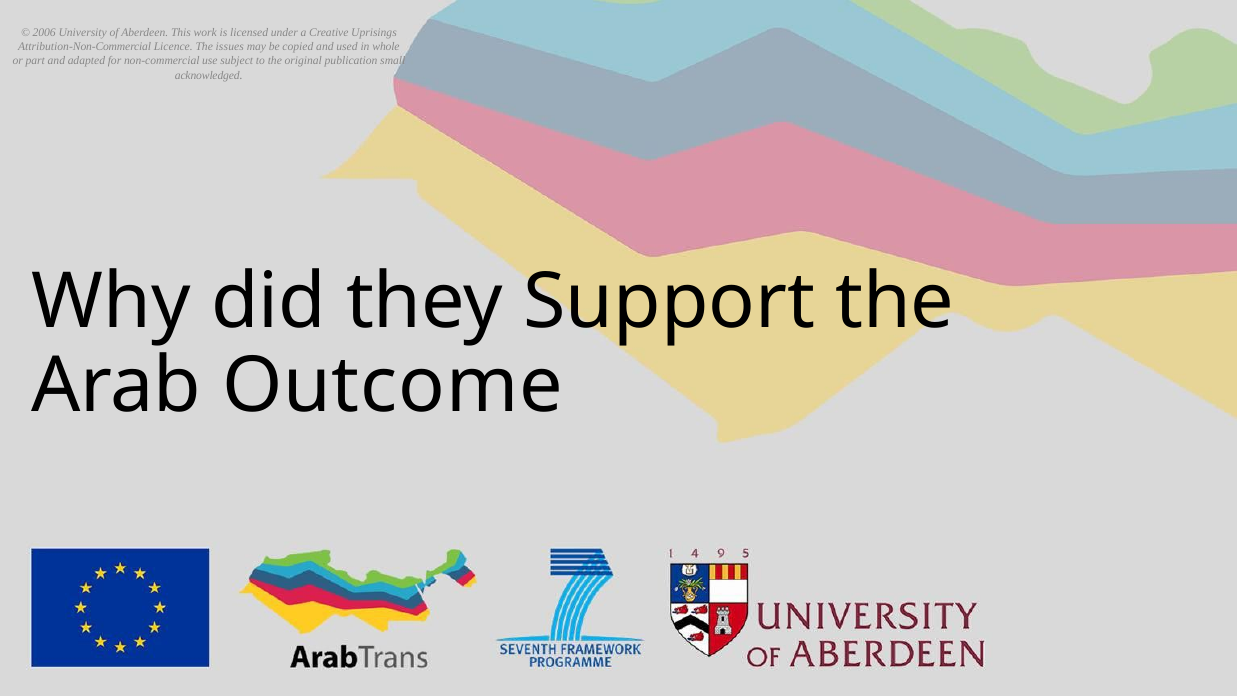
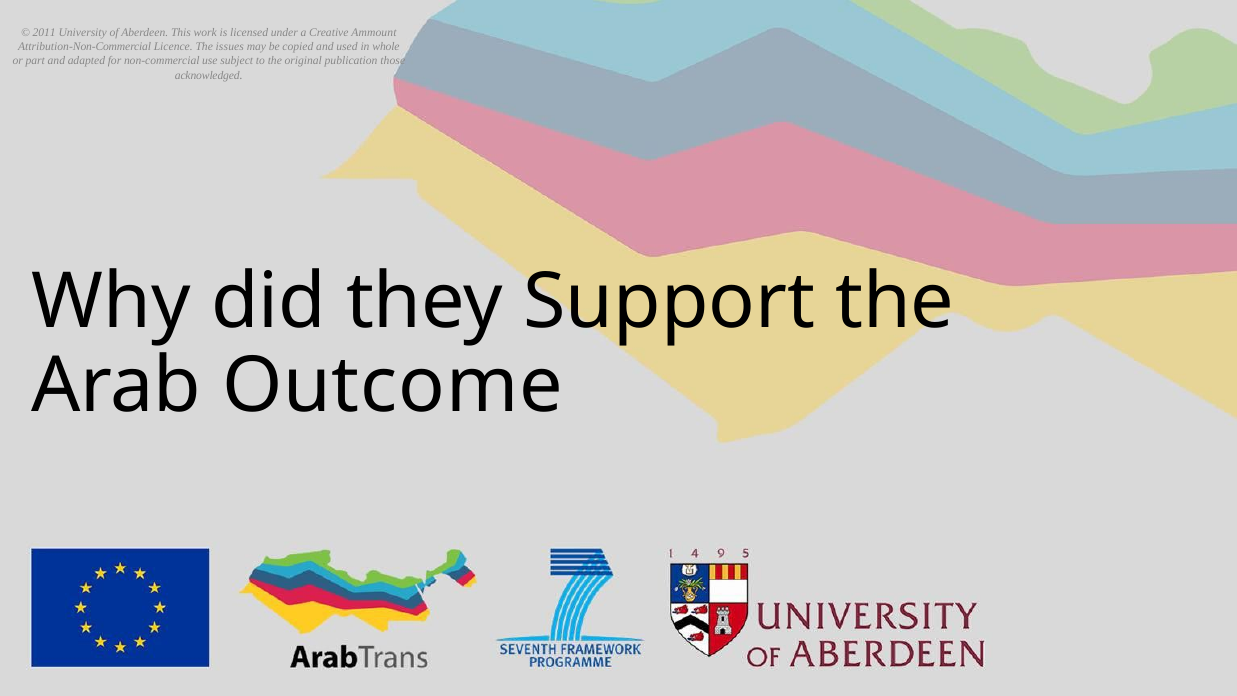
2006: 2006 -> 2011 (44, 33)
Uprisings: Uprisings -> Ammount (374, 33)
small: small -> those (393, 61)
